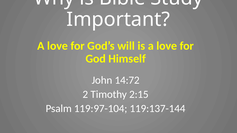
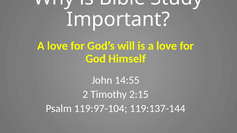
14:72: 14:72 -> 14:55 (127, 80)
